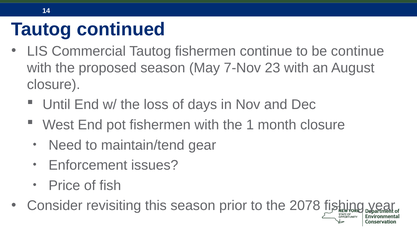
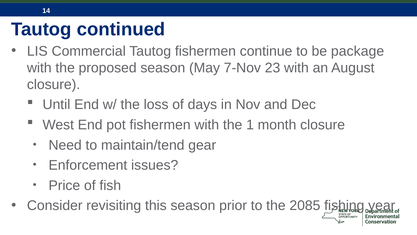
be continue: continue -> package (358, 51)
2078: 2078 -> 2085 (305, 205)
